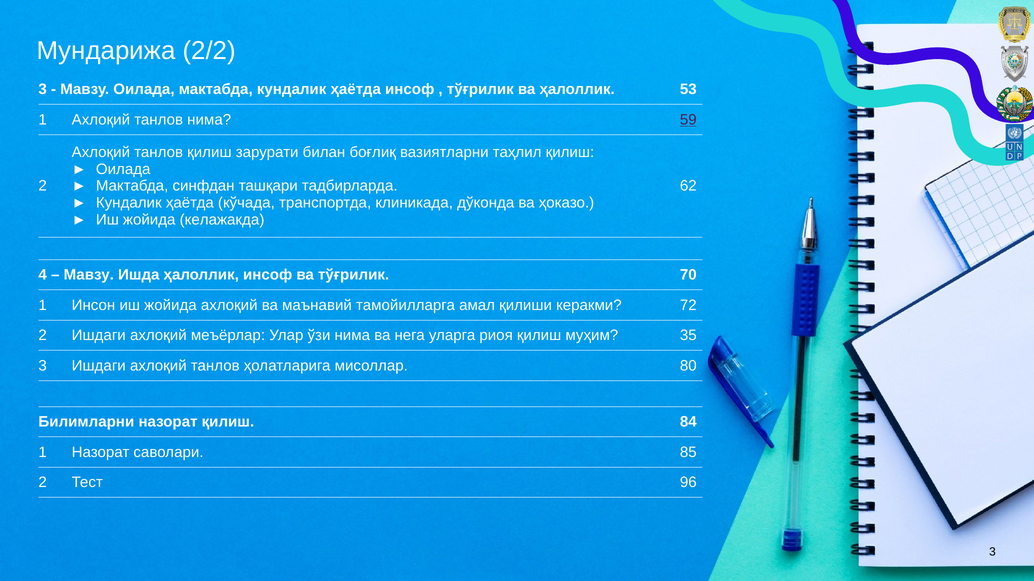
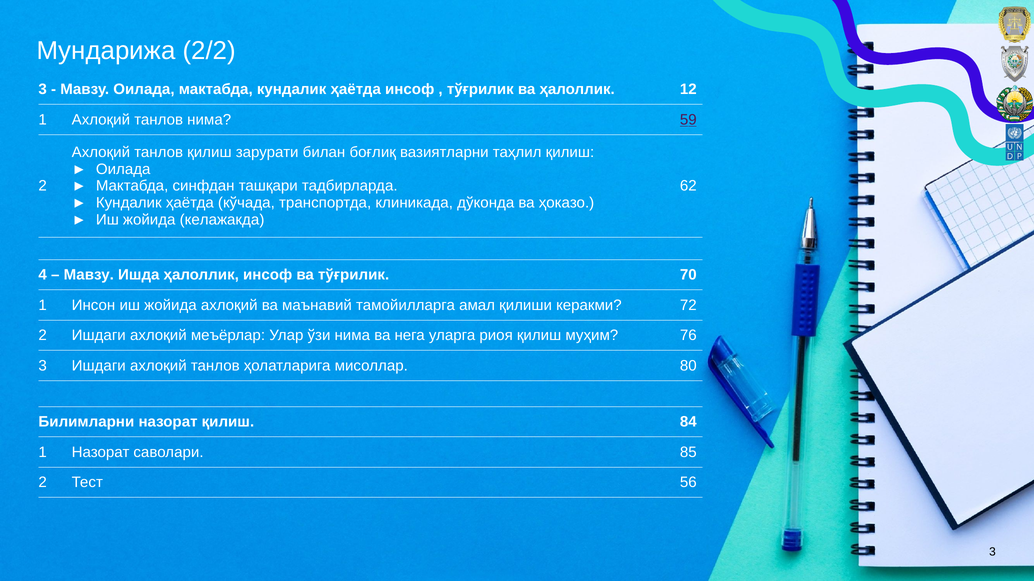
53: 53 -> 12 (688, 89)
35: 35 -> 76 (688, 336)
96: 96 -> 56 (688, 483)
